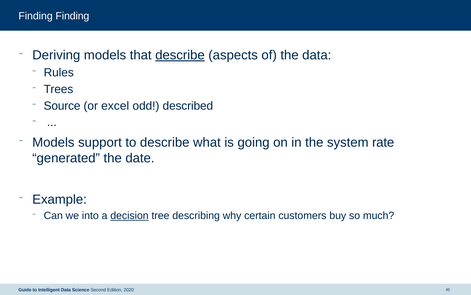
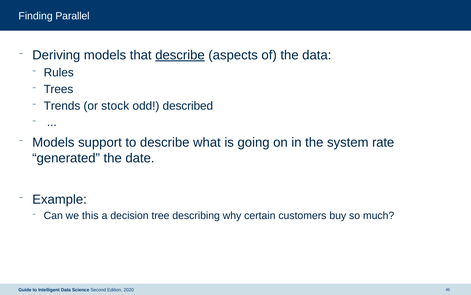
Finding Finding: Finding -> Parallel (72, 16)
Source: Source -> Trends (62, 106)
excel: excel -> stock (115, 106)
into: into -> this (90, 215)
decision underline: present -> none (129, 215)
